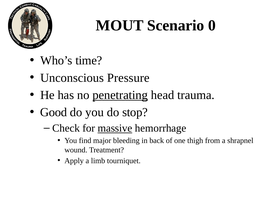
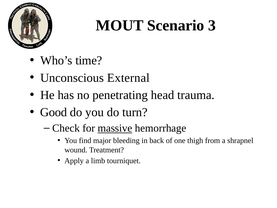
0: 0 -> 3 (212, 25)
Pressure: Pressure -> External (128, 78)
penetrating underline: present -> none (120, 95)
stop: stop -> turn (135, 112)
